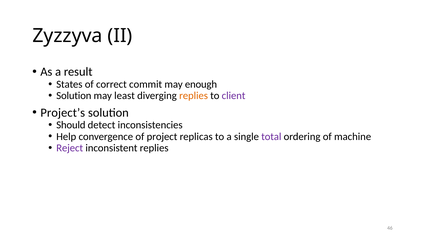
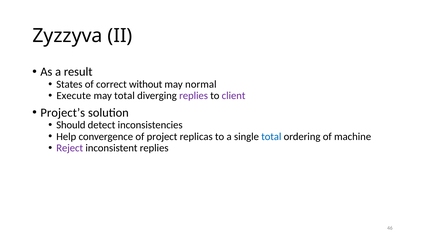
commit: commit -> without (146, 84)
enough: enough -> normal (201, 84)
Solution: Solution -> Execute (74, 96)
may least: least -> total (125, 96)
replies colour: orange -> purple (194, 96)
total colour: purple -> blue (271, 137)
